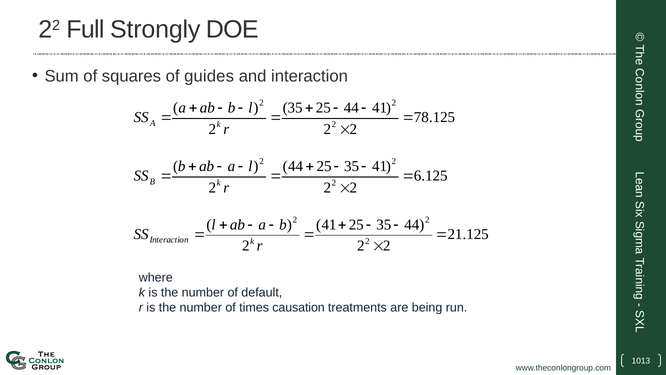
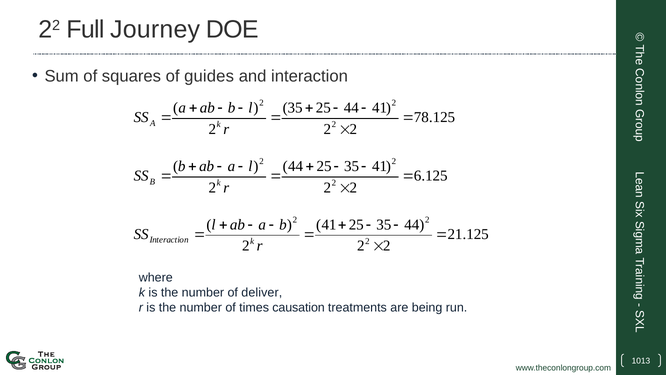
Strongly: Strongly -> Journey (155, 30)
default: default -> deliver (262, 292)
